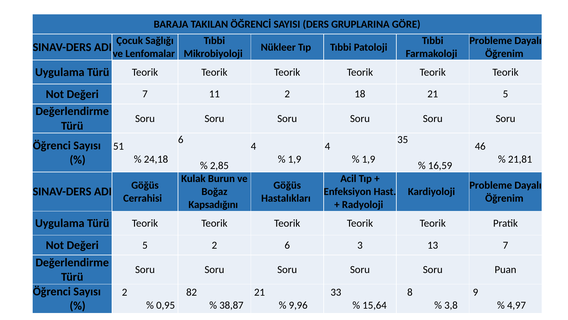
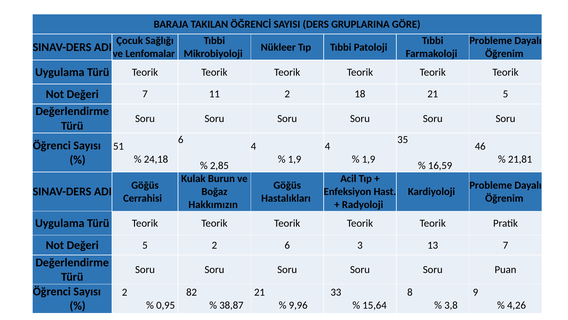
Kapsadığını: Kapsadığını -> Hakkımızın (213, 204)
4,97: 4,97 -> 4,26 (517, 305)
